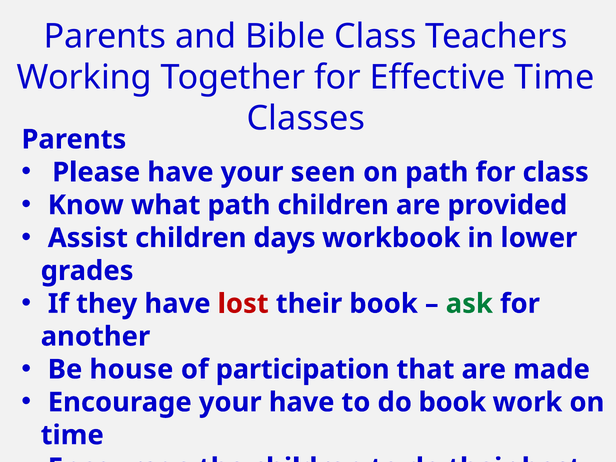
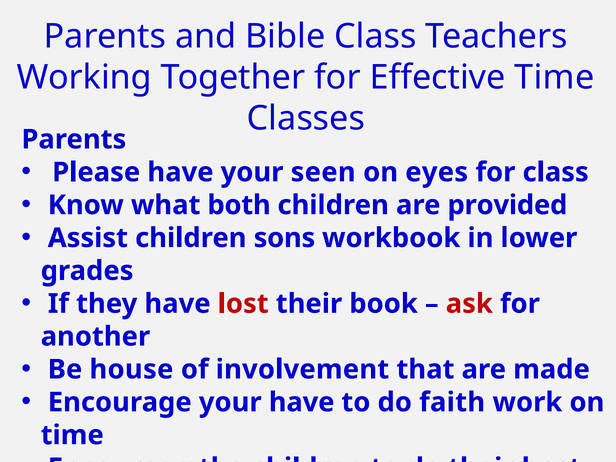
on path: path -> eyes (437, 172)
what path: path -> both (239, 205)
days: days -> sons (284, 238)
ask colour: green -> red (469, 304)
participation: participation -> involvement (302, 369)
do book: book -> faith (452, 402)
